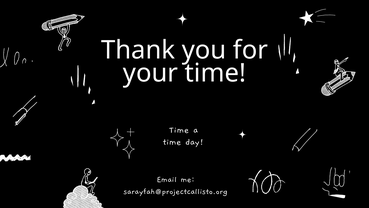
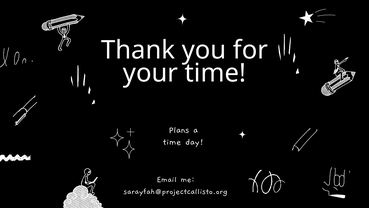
Time: Time -> Plans (179, 129)
